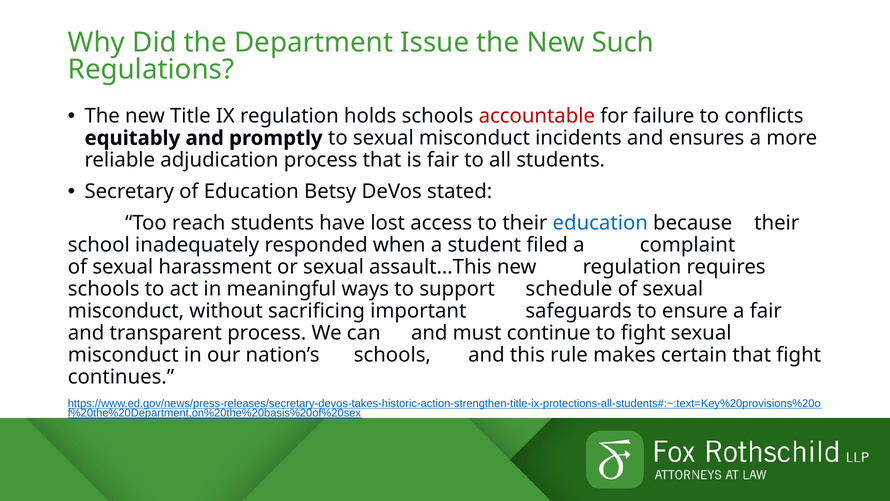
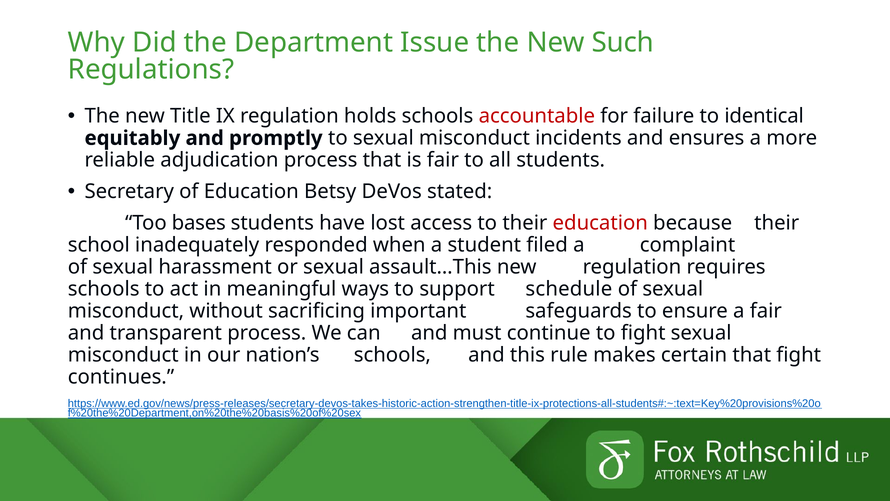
conflicts: conflicts -> identical (764, 116)
reach: reach -> bases (199, 223)
education colour: blue -> red (600, 223)
